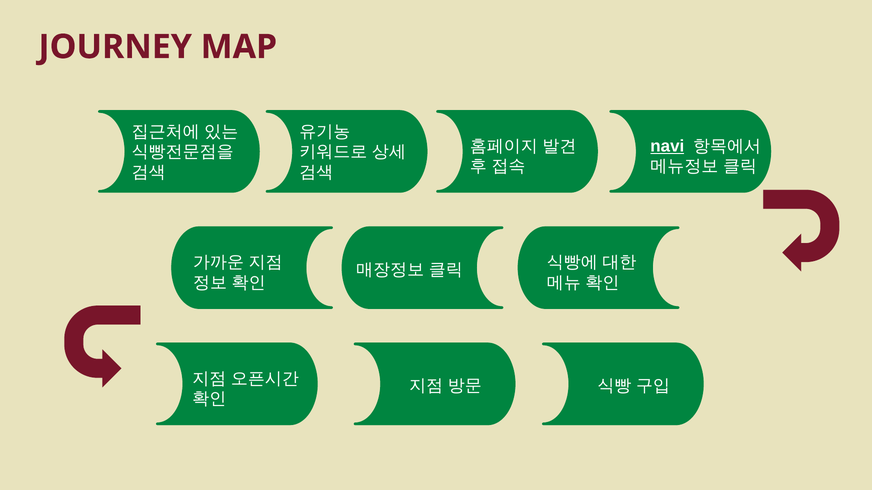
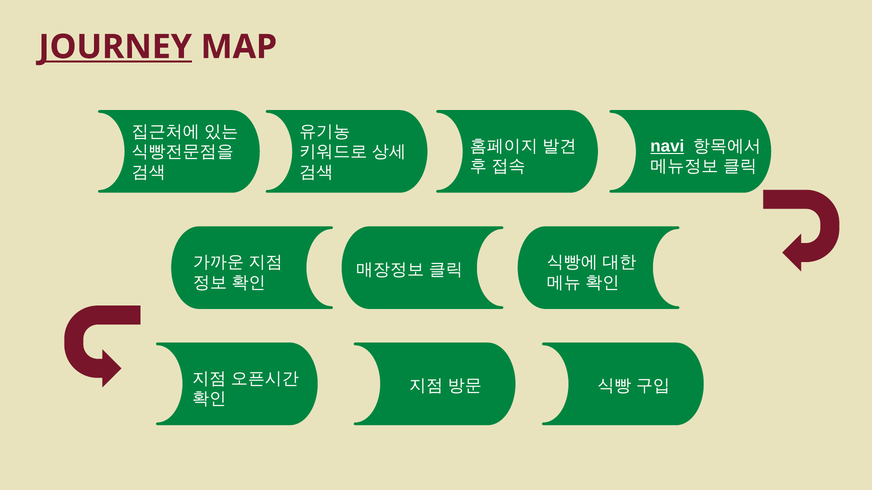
JOURNEY underline: none -> present (115, 47)
